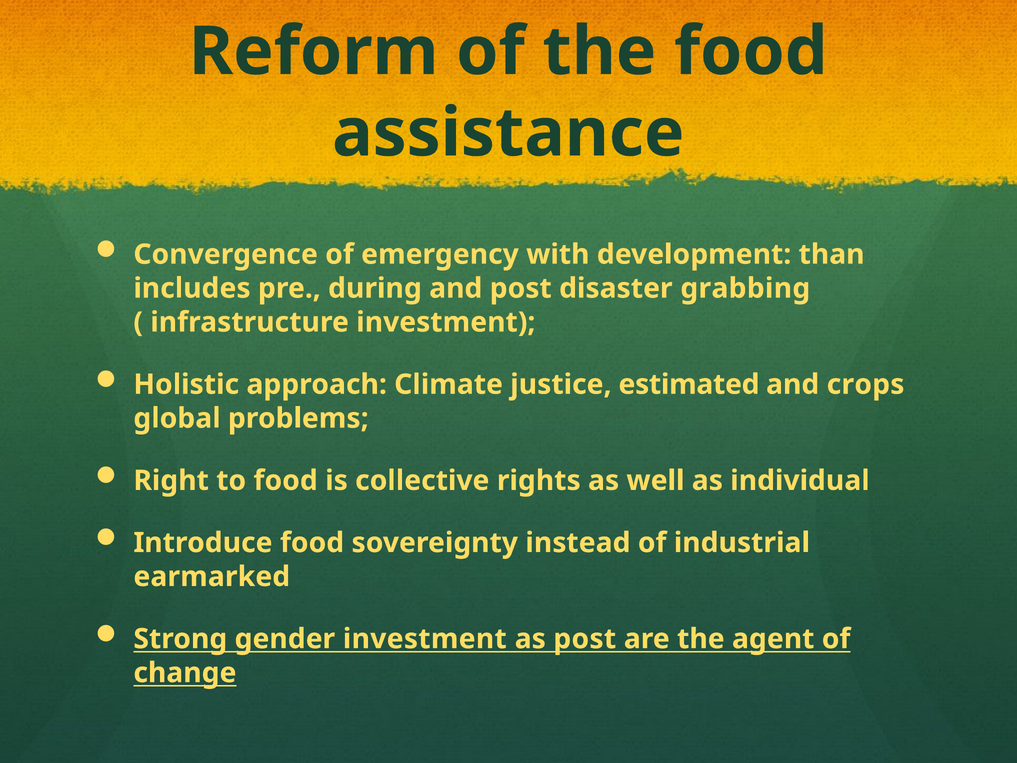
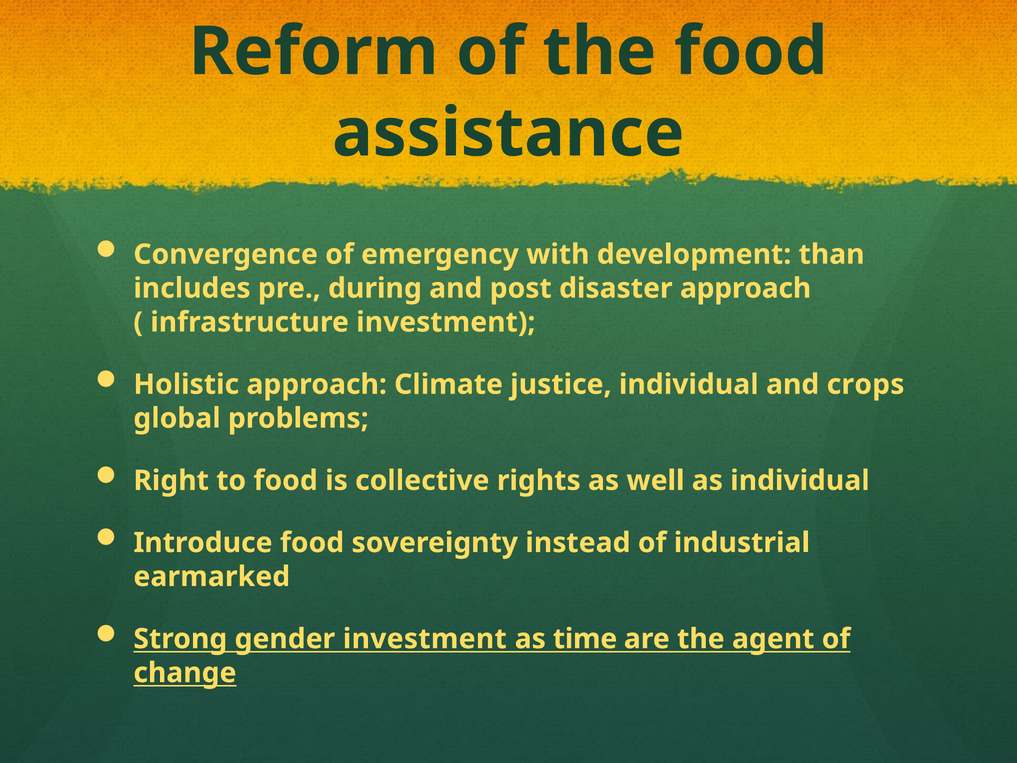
disaster grabbing: grabbing -> approach (746, 288)
justice estimated: estimated -> individual (689, 384)
as post: post -> time (585, 639)
